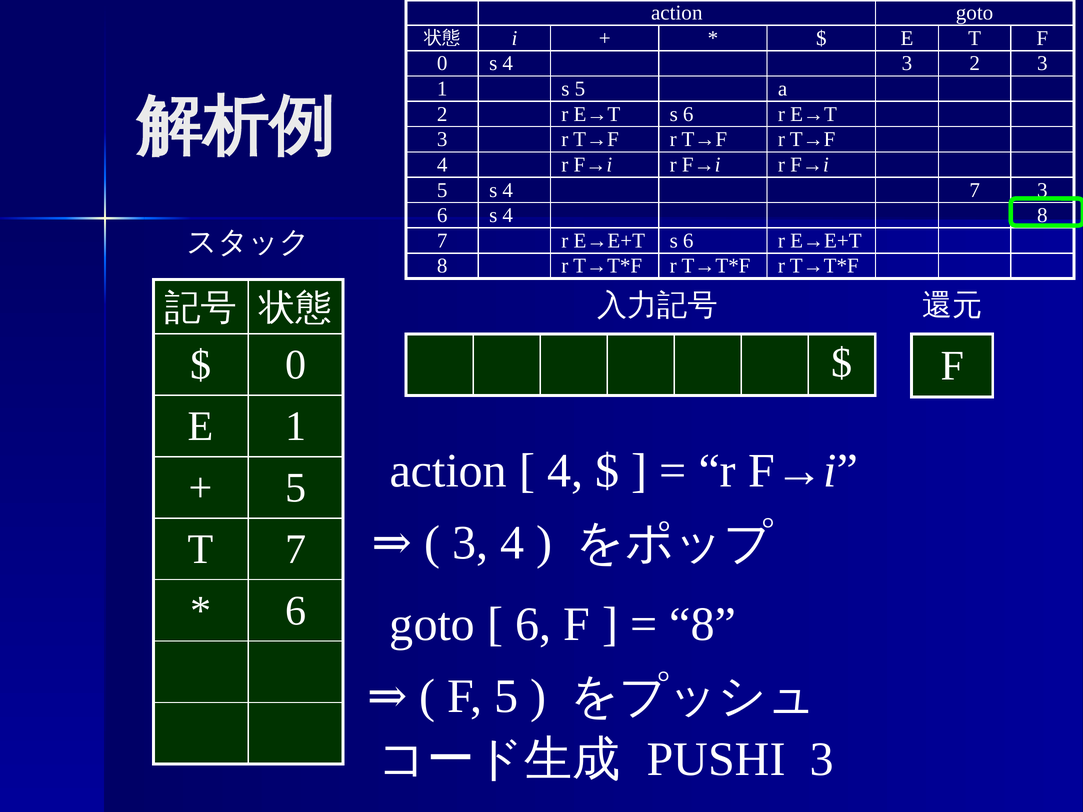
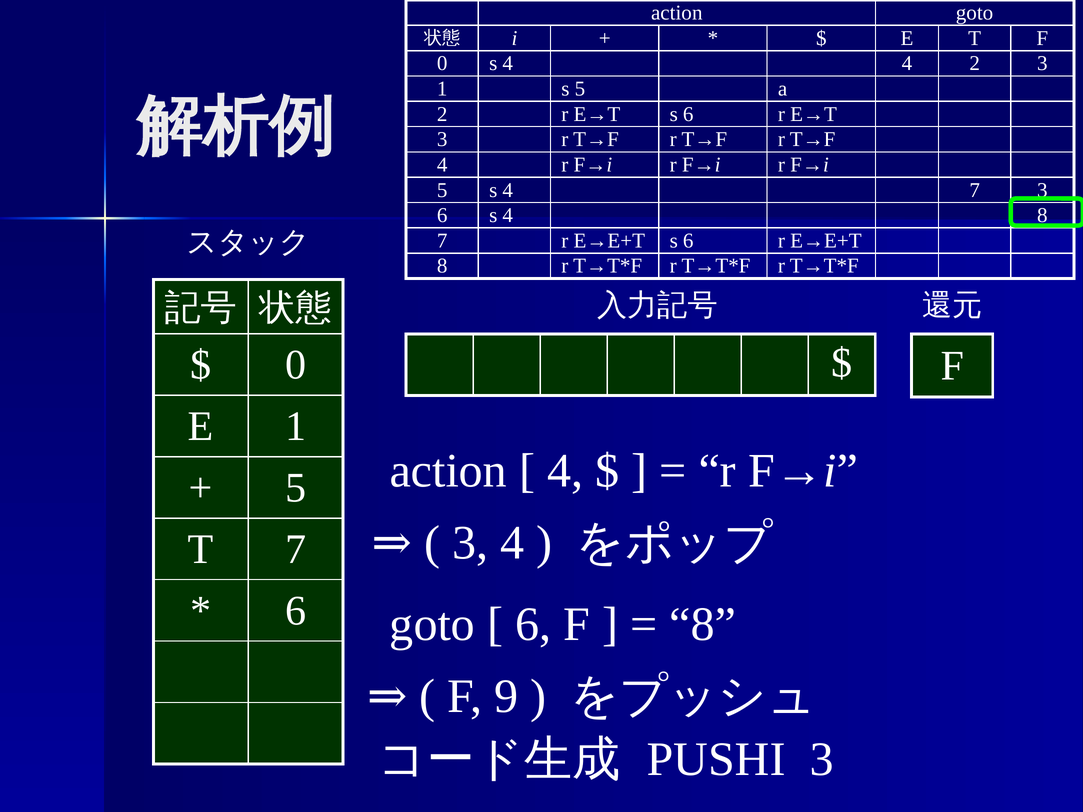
4 3: 3 -> 4 (907, 63)
F 5: 5 -> 9 (506, 697)
